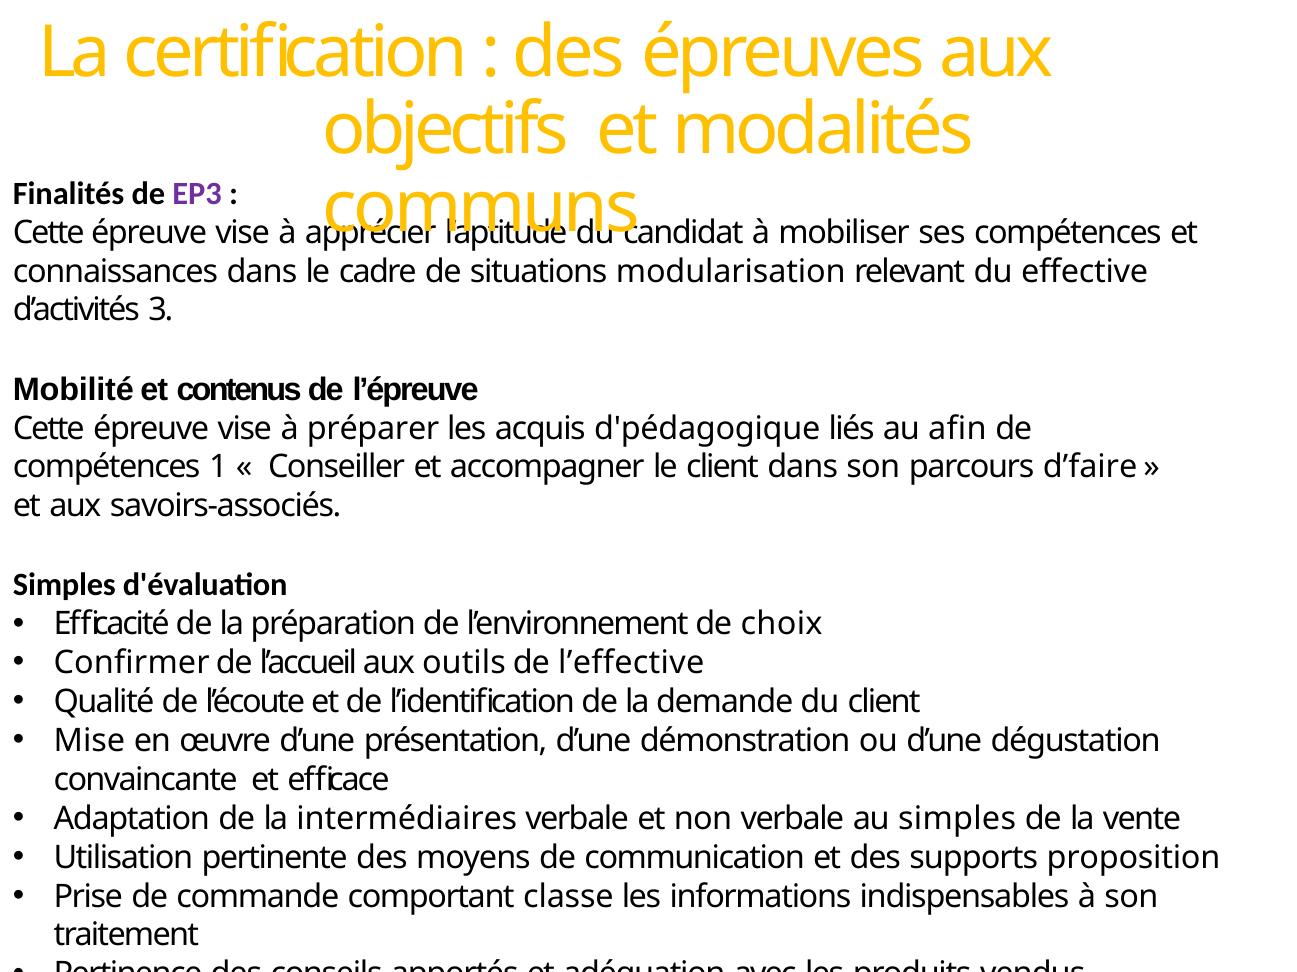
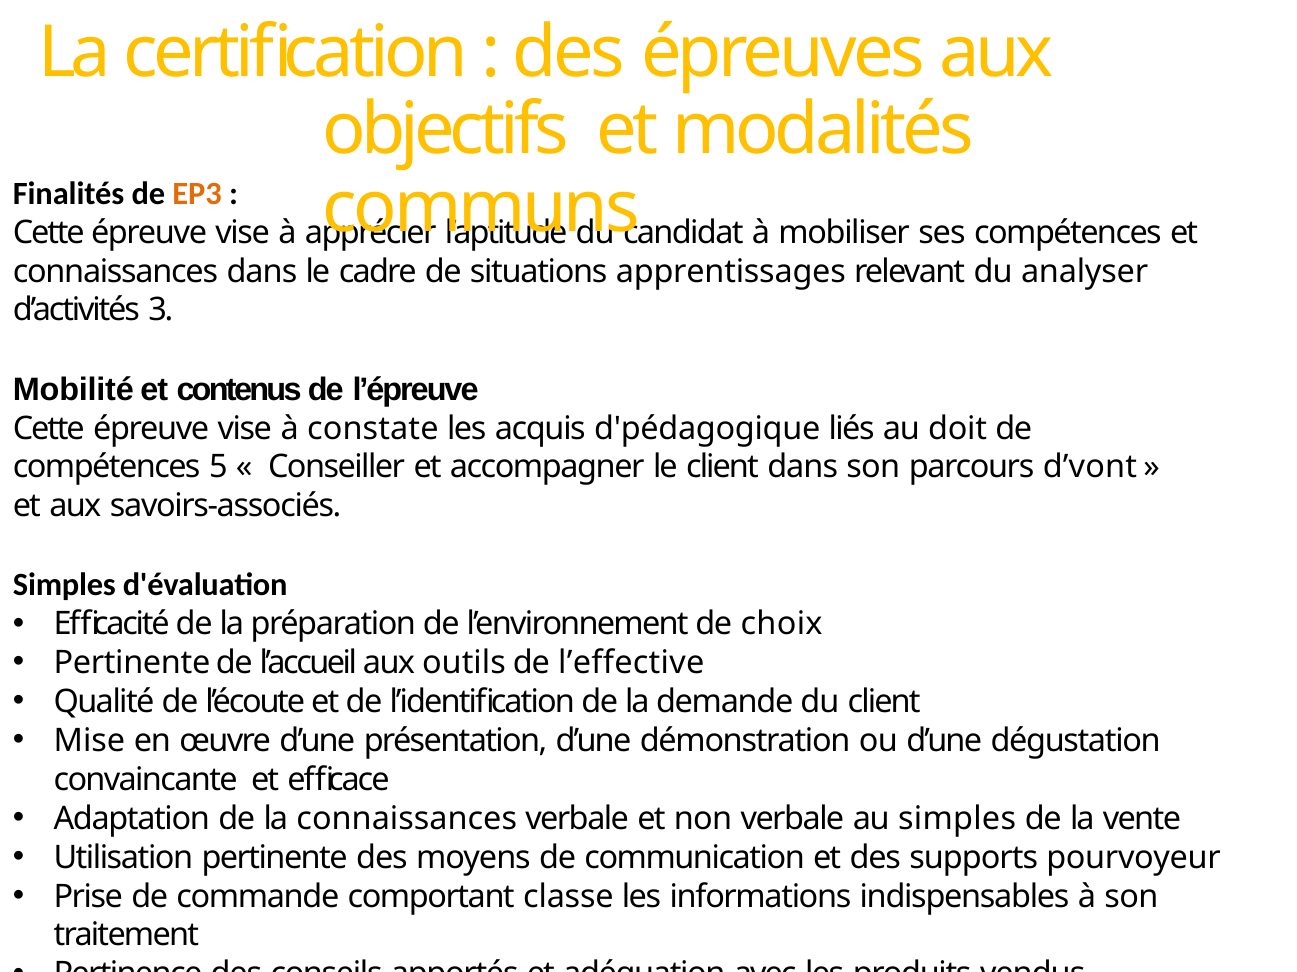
EP3 colour: purple -> orange (197, 194)
modularisation: modularisation -> apprentissages (731, 272)
effective: effective -> analyser (1085, 272)
préparer: préparer -> constate (373, 429)
afin: afin -> doit (958, 429)
1: 1 -> 5 (218, 468)
d’faire: d’faire -> d’vont (1090, 468)
Confirmer: Confirmer -> Pertinente (132, 663)
la intermédiaires: intermédiaires -> connaissances (407, 819)
proposition: proposition -> pourvoyeur (1134, 858)
